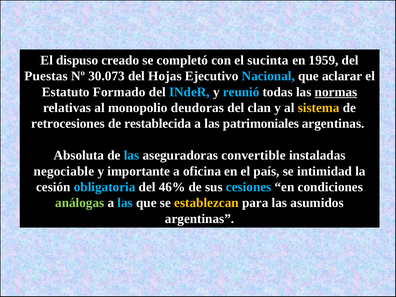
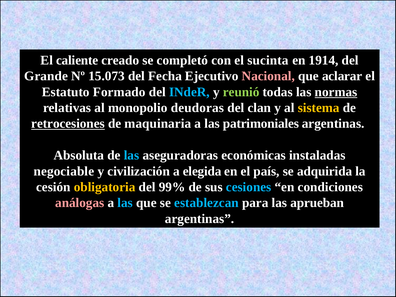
dispuso: dispuso -> caliente (77, 60)
1959: 1959 -> 1914 (324, 60)
Puestas: Puestas -> Grande (46, 76)
30.073: 30.073 -> 15.073 (107, 76)
Hojas: Hojas -> Fecha (165, 76)
Nacional colour: light blue -> pink (268, 76)
reunió colour: light blue -> light green (241, 92)
retrocesiones underline: none -> present (68, 124)
restablecida: restablecida -> maquinaria (158, 124)
convertible: convertible -> económicas (254, 155)
importante: importante -> civilización (139, 171)
oficina: oficina -> elegida (202, 171)
intimidad: intimidad -> adquirida (325, 171)
obligatoria colour: light blue -> yellow (105, 187)
46%: 46% -> 99% (172, 187)
análogas colour: light green -> pink (80, 203)
establezcan colour: yellow -> light blue (206, 203)
asumidos: asumidos -> aprueban (317, 203)
